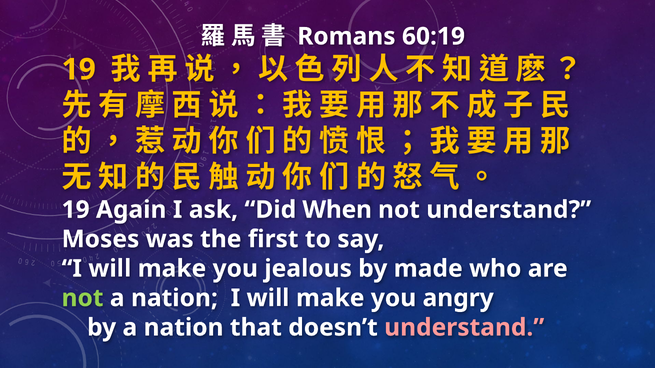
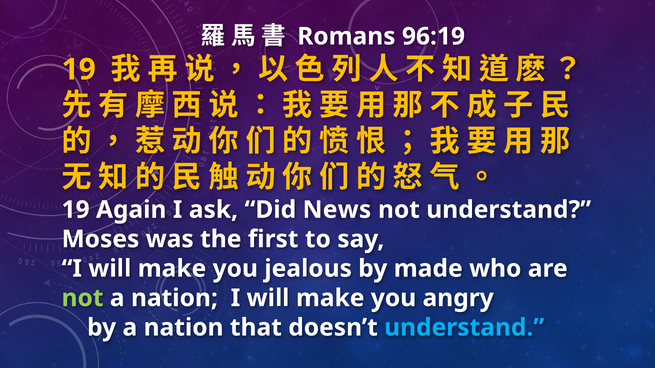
60:19: 60:19 -> 96:19 (433, 36)
When: When -> News (337, 210)
understand colour: pink -> light blue (464, 328)
